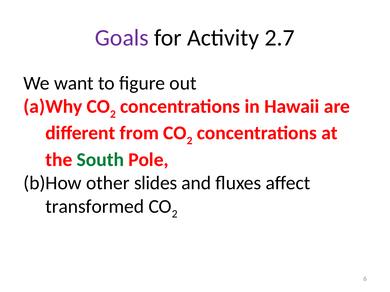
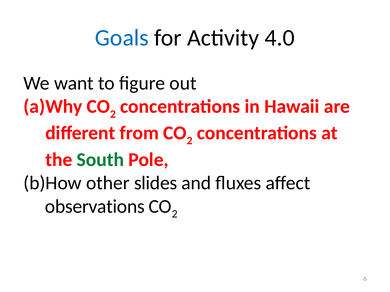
Goals colour: purple -> blue (122, 38)
2.7: 2.7 -> 4.0 (280, 38)
transformed: transformed -> observations (95, 207)
